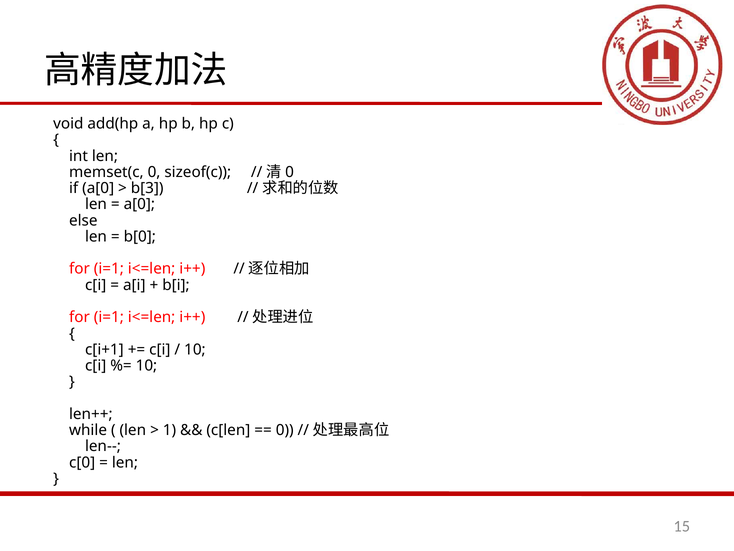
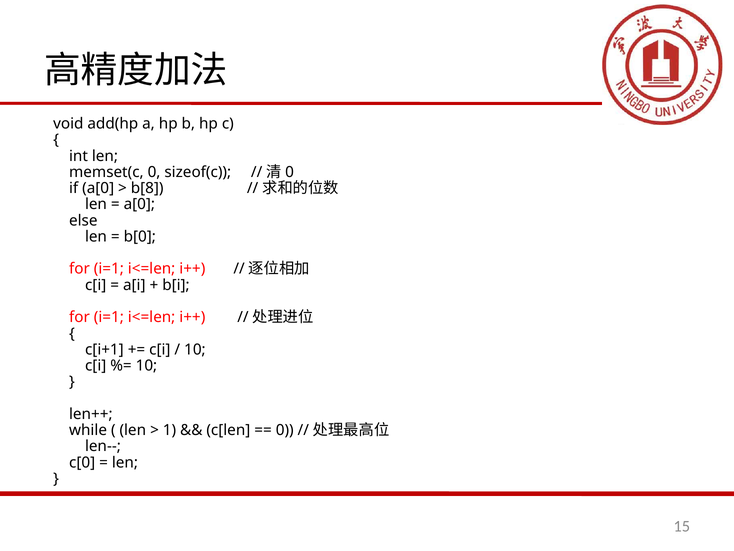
b[3: b[3 -> b[8 (147, 188)
